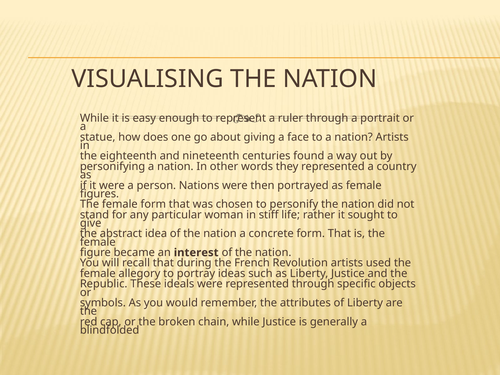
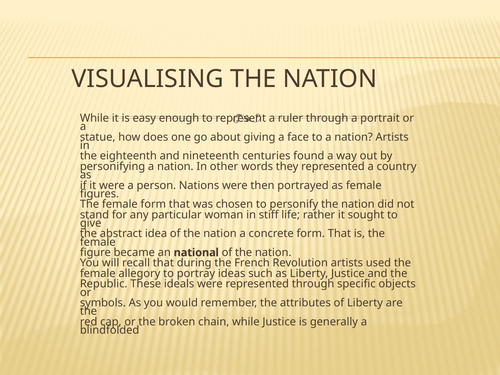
interest: interest -> national (196, 253)
